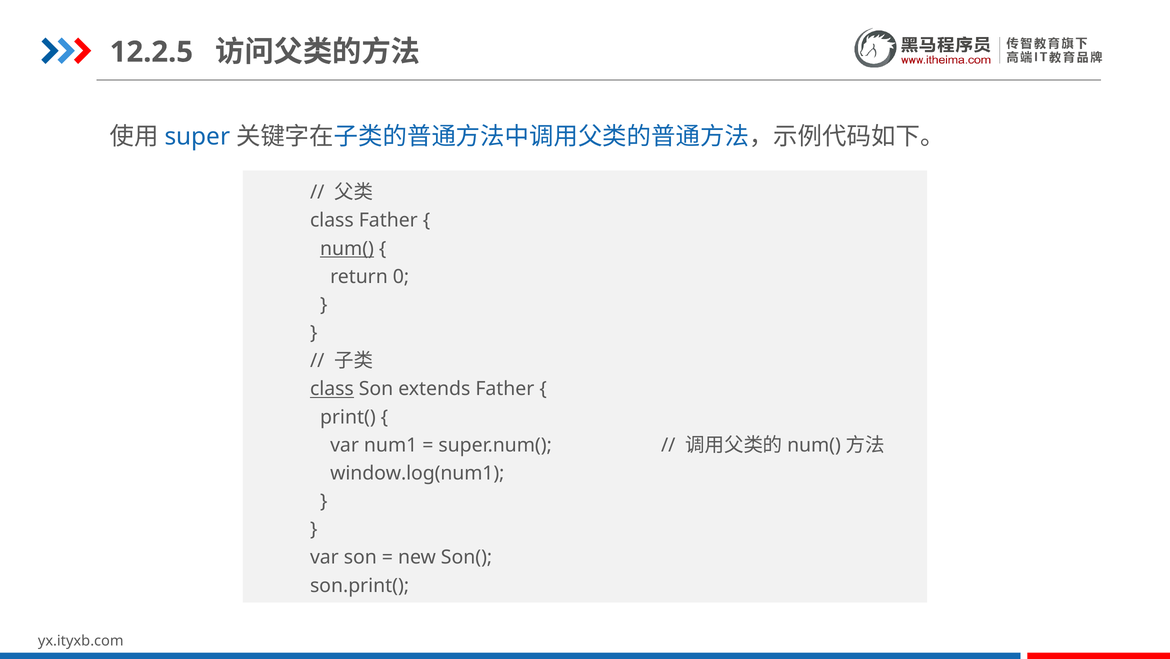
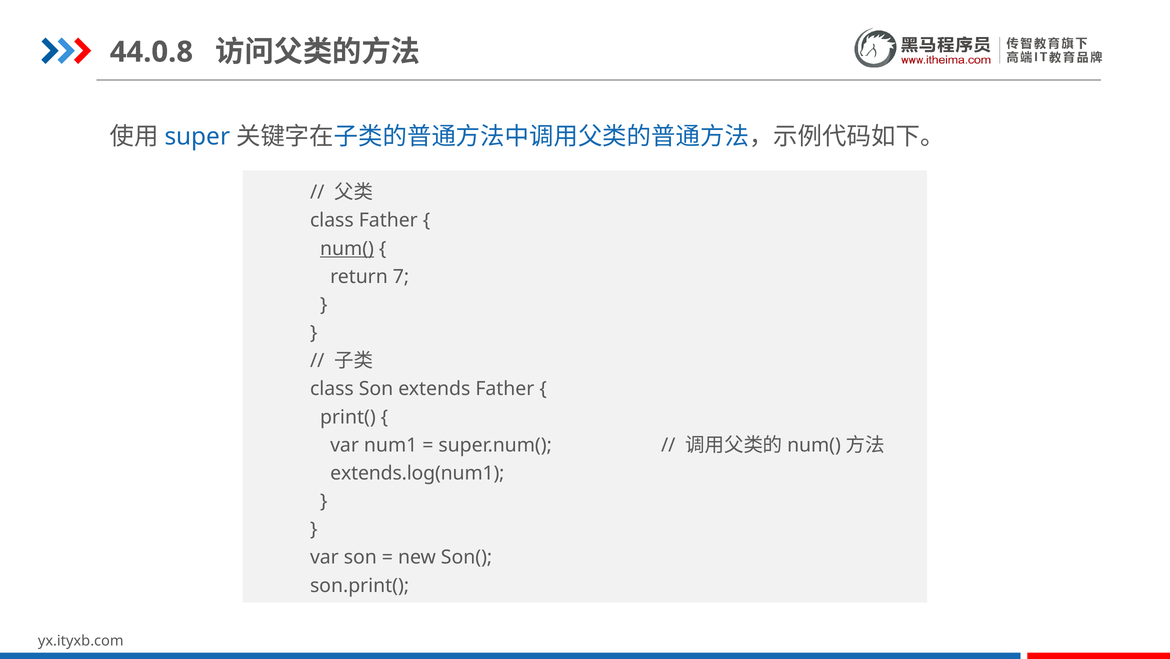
12.2.5: 12.2.5 -> 44.0.8 (151, 52)
0: 0 -> 7 (401, 276)
class underline: present -> none (332, 389)
window.log(num1: window.log(num1 -> extends.log(num1 (417, 473)
